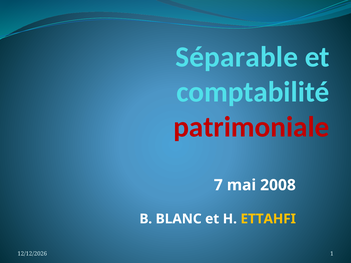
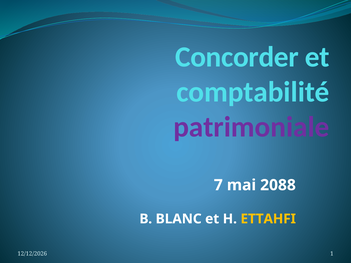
Séparable: Séparable -> Concorder (237, 57)
patrimoniale colour: red -> purple (251, 127)
2008: 2008 -> 2088 (278, 185)
